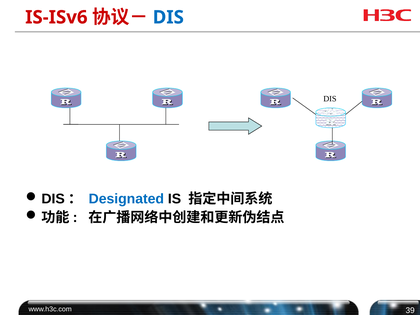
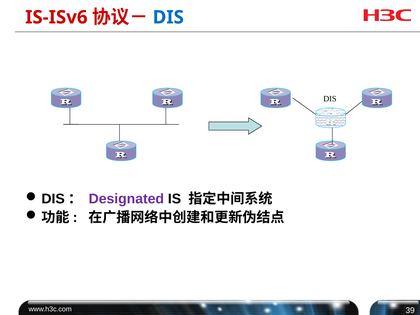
Designated colour: blue -> purple (126, 199)
